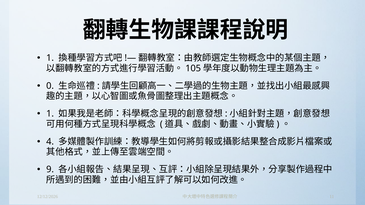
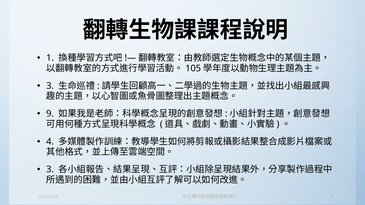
0: 0 -> 3 (50, 86)
1: 1 -> 9 (50, 114)
9: 9 -> 3 (50, 170)
